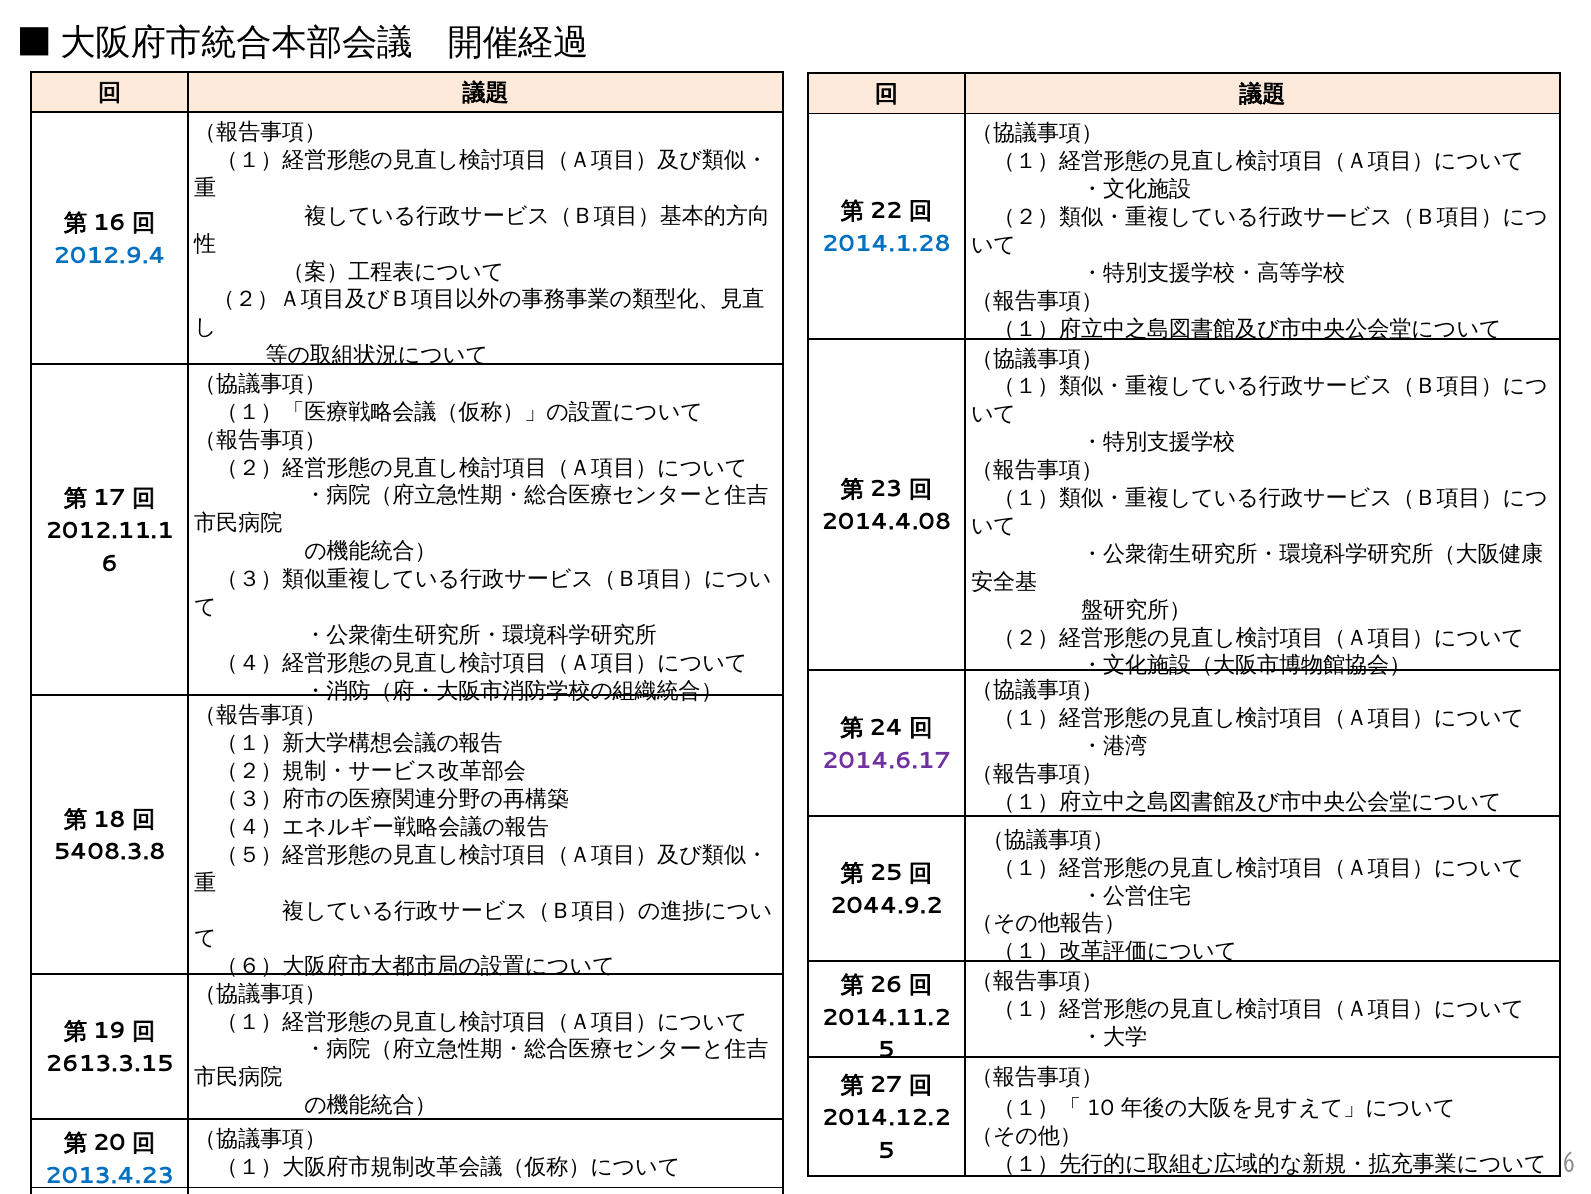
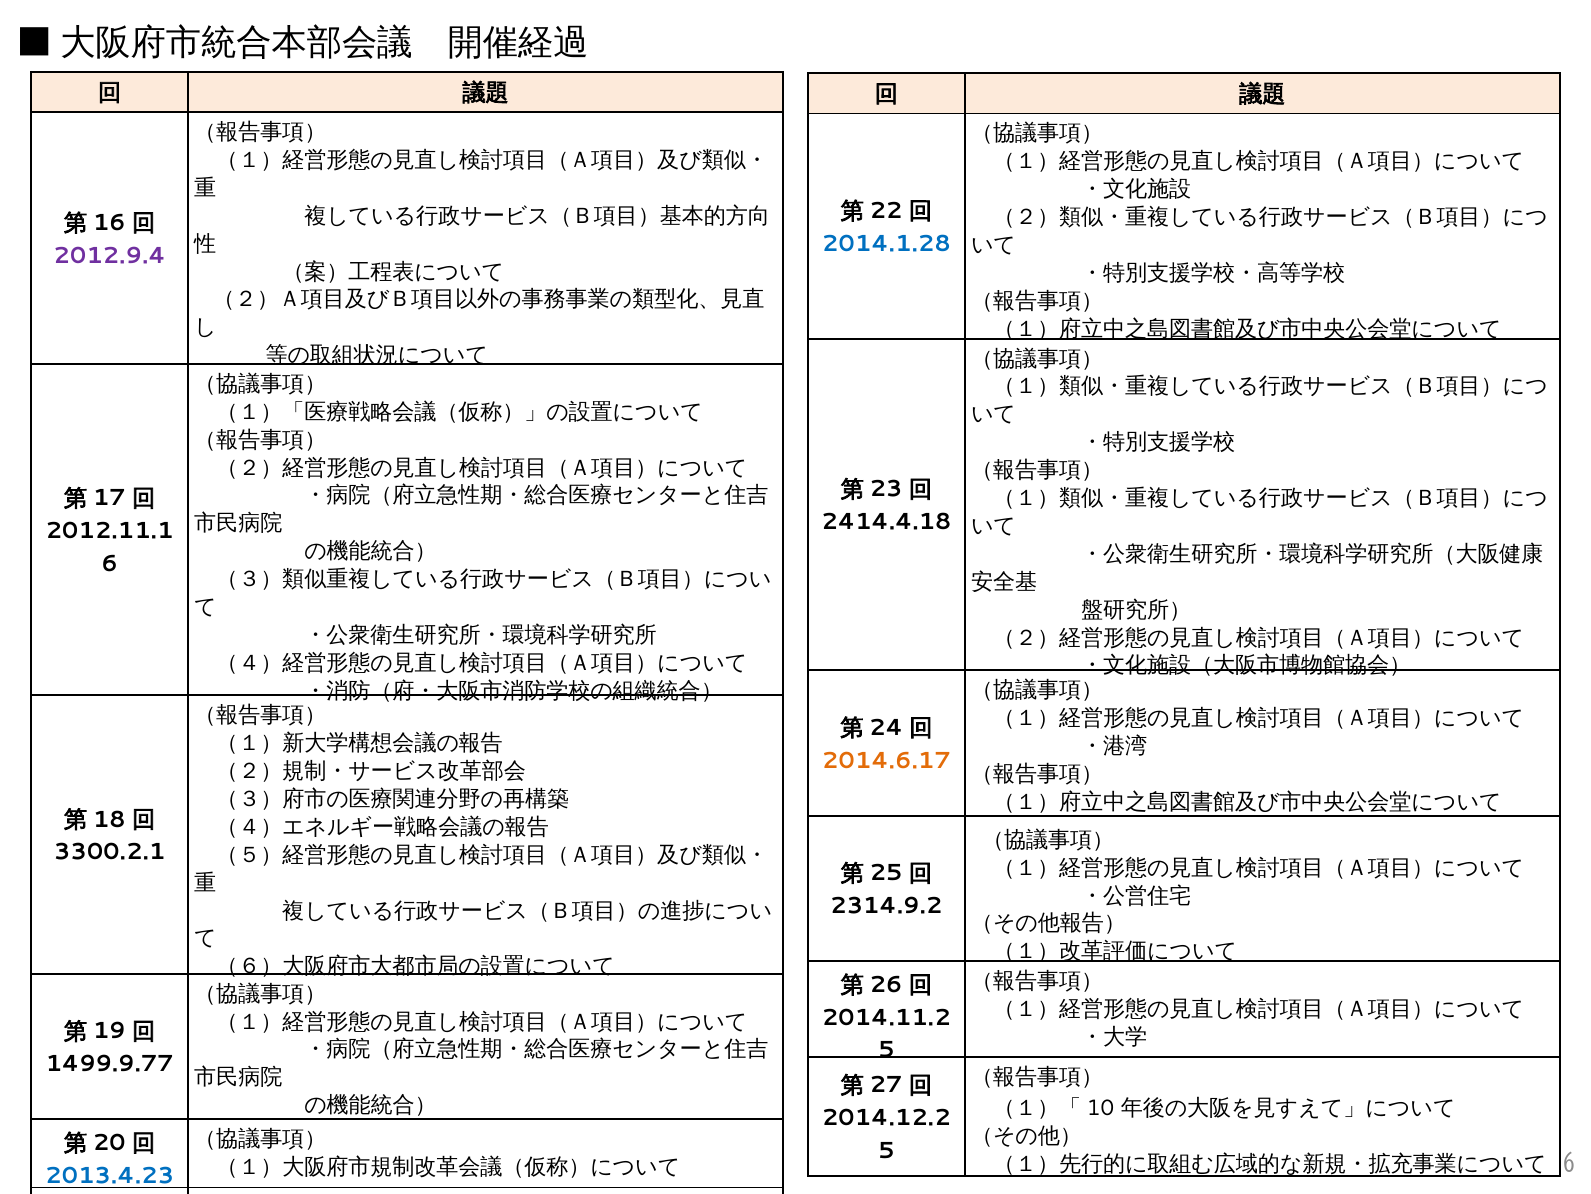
2012.9.4 colour: blue -> purple (110, 255)
2014.4.08: 2014.4.08 -> 2414.4.18 (886, 522)
2014.6.17 colour: purple -> orange (886, 760)
5408.3.8: 5408.3.8 -> 3300.2.1 (110, 852)
2044.9.2: 2044.9.2 -> 2314.9.2 (886, 905)
2613.3.15: 2613.3.15 -> 1499.9.77 (110, 1063)
